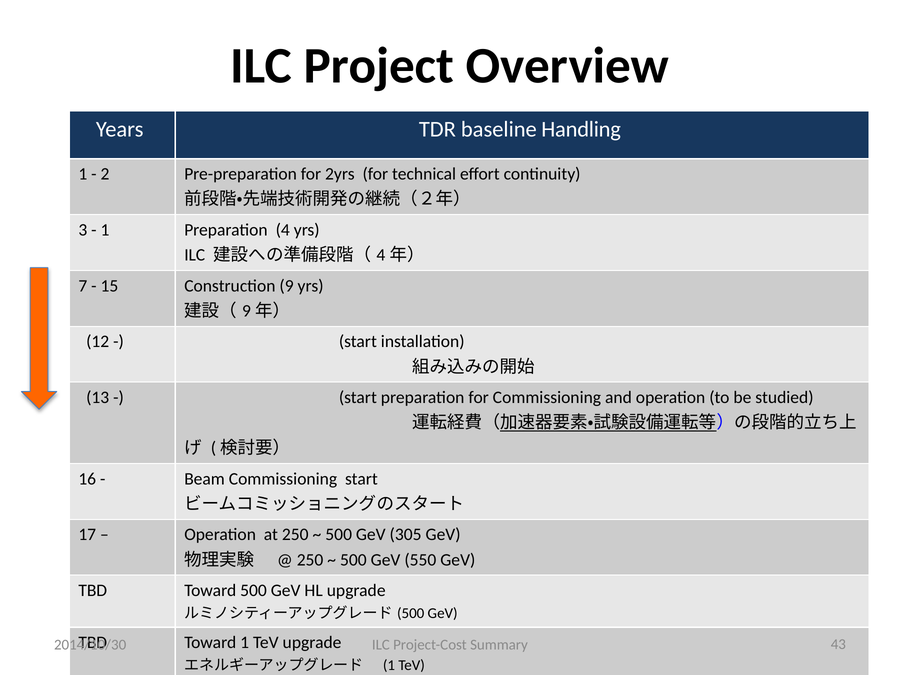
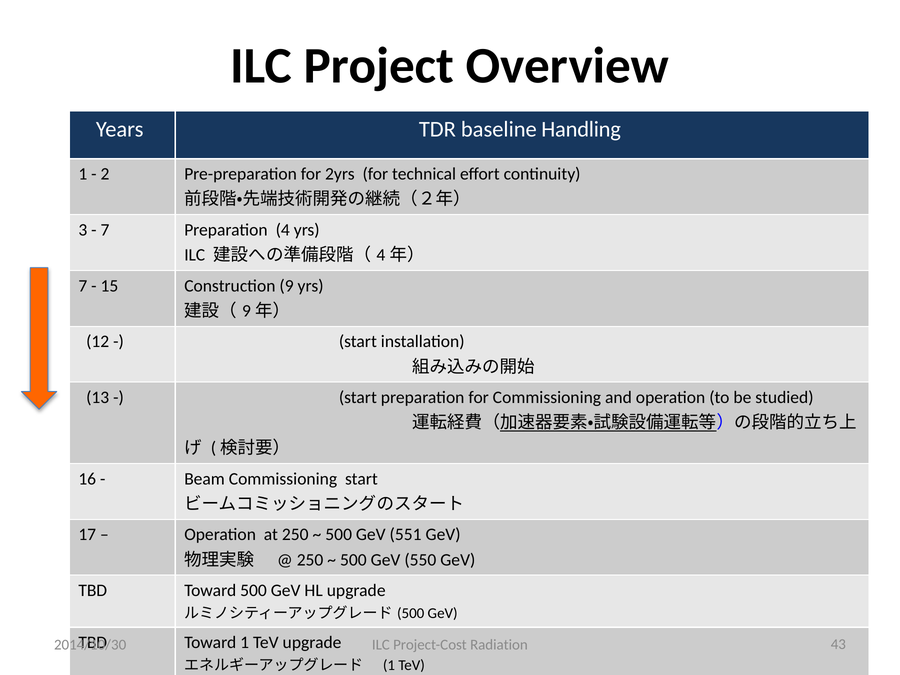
1: 1 -> 7 (105, 230)
305: 305 -> 551 (406, 535)
Summary: Summary -> Radiation (499, 645)
